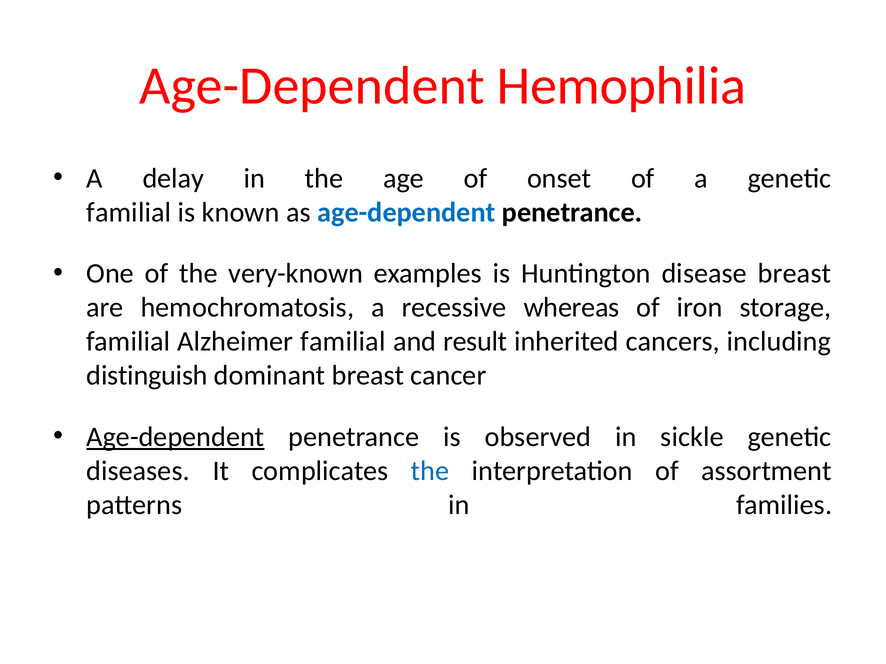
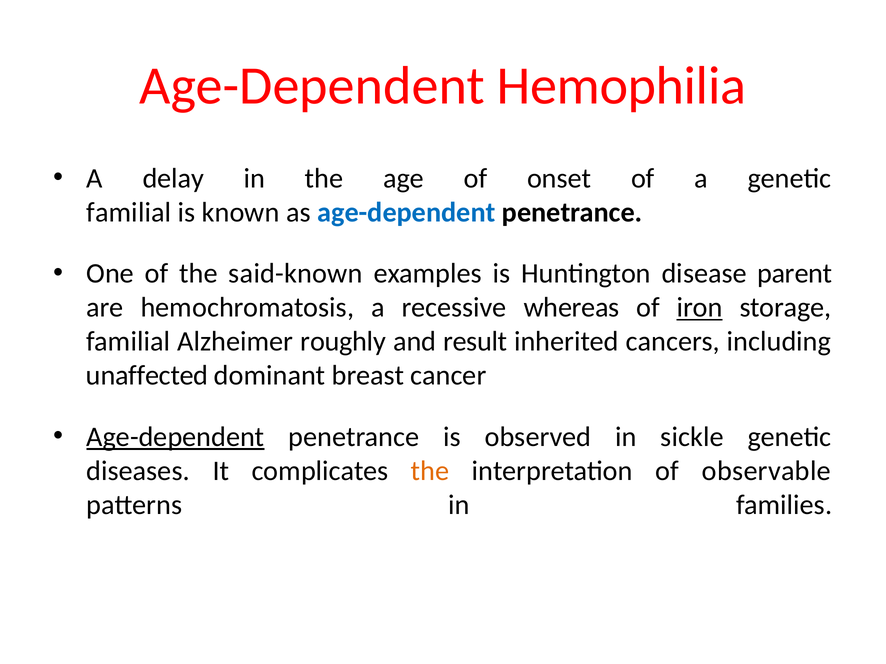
very-known: very-known -> said-known (296, 274)
disease breast: breast -> parent (795, 274)
iron underline: none -> present (700, 308)
Alzheimer familial: familial -> roughly (343, 342)
distinguish: distinguish -> unaffected (147, 376)
the colour: blue -> orange (430, 471)
assortment: assortment -> observable (766, 471)
